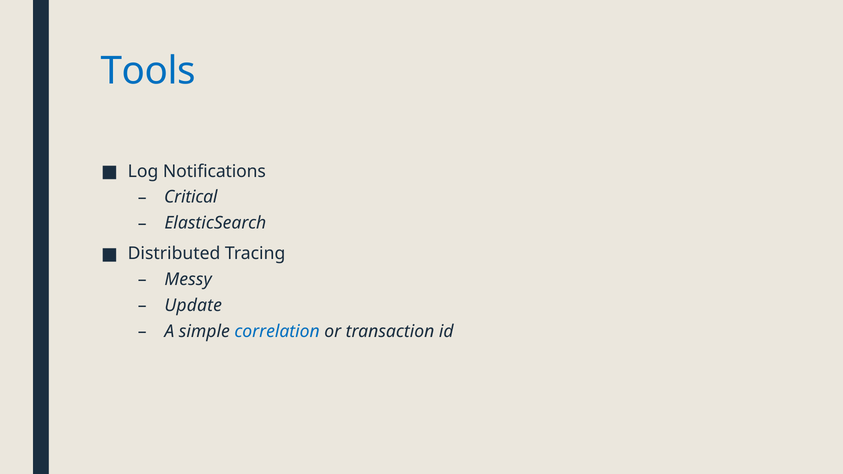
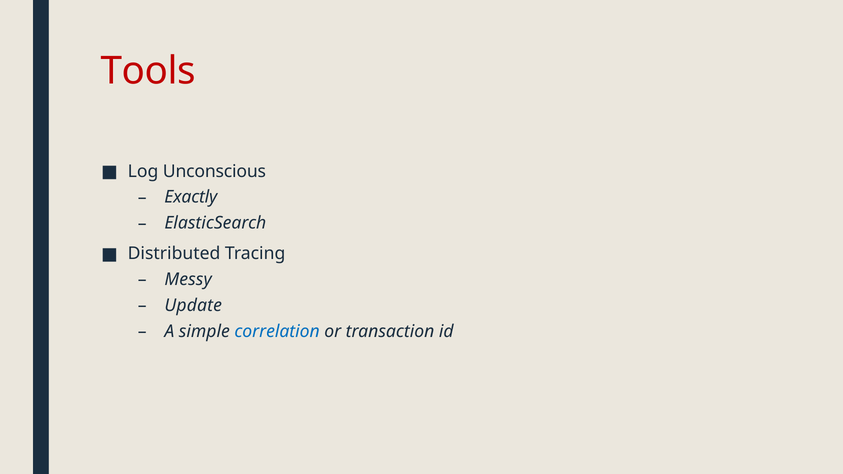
Tools colour: blue -> red (148, 71)
Notifications: Notifications -> Unconscious (214, 171)
Critical: Critical -> Exactly (191, 197)
